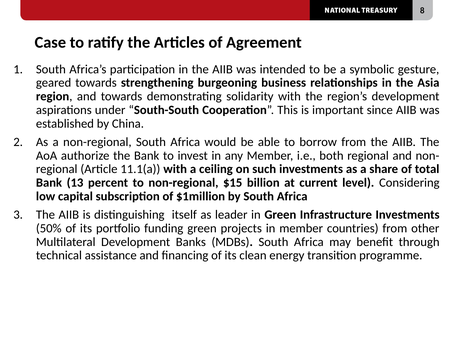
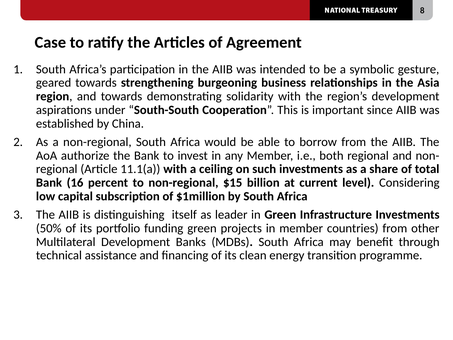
13: 13 -> 16 (75, 183)
